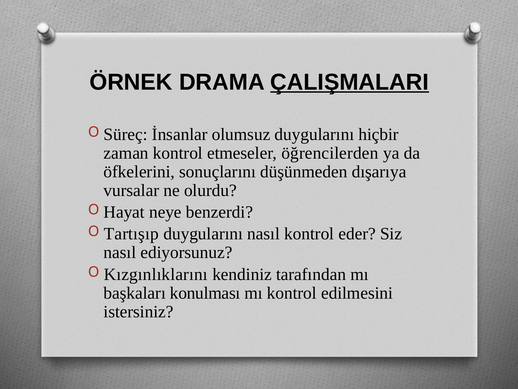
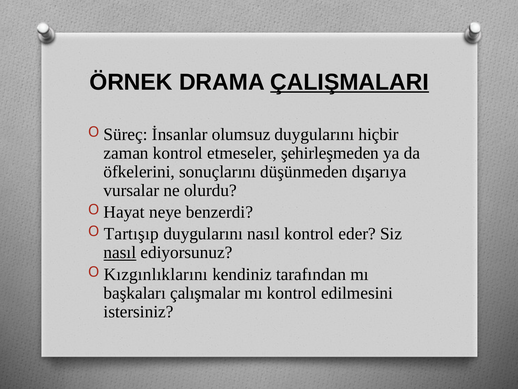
öğrencilerden: öğrencilerden -> şehirleşmeden (330, 153)
nasıl underline: none -> present (120, 252)
konulması: konulması -> çalışmalar (205, 293)
